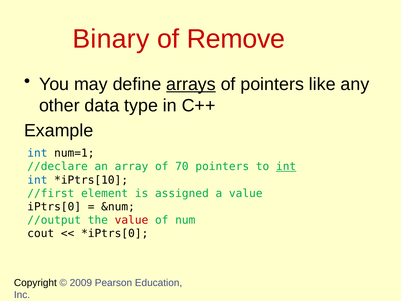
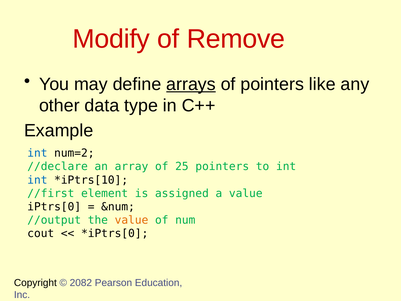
Binary: Binary -> Modify (111, 39)
num=1: num=1 -> num=2 (74, 153)
70: 70 -> 25 (182, 167)
int underline: present -> none (286, 167)
value colour: red -> orange (132, 220)
2009: 2009 -> 2082 (81, 283)
